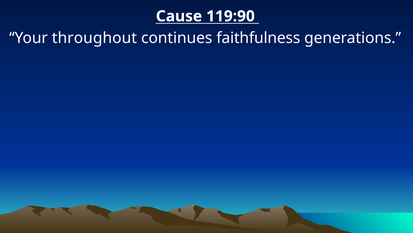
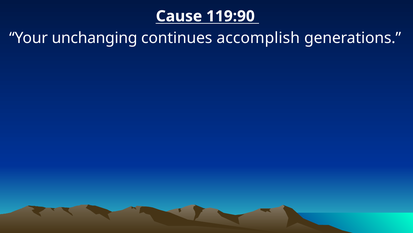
throughout: throughout -> unchanging (95, 38)
faithfulness: faithfulness -> accomplish (258, 38)
